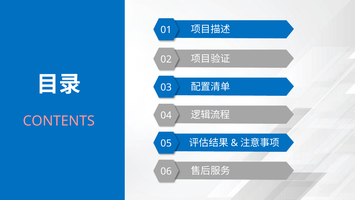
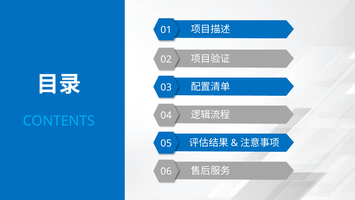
CONTENTS colour: pink -> light blue (59, 121)
